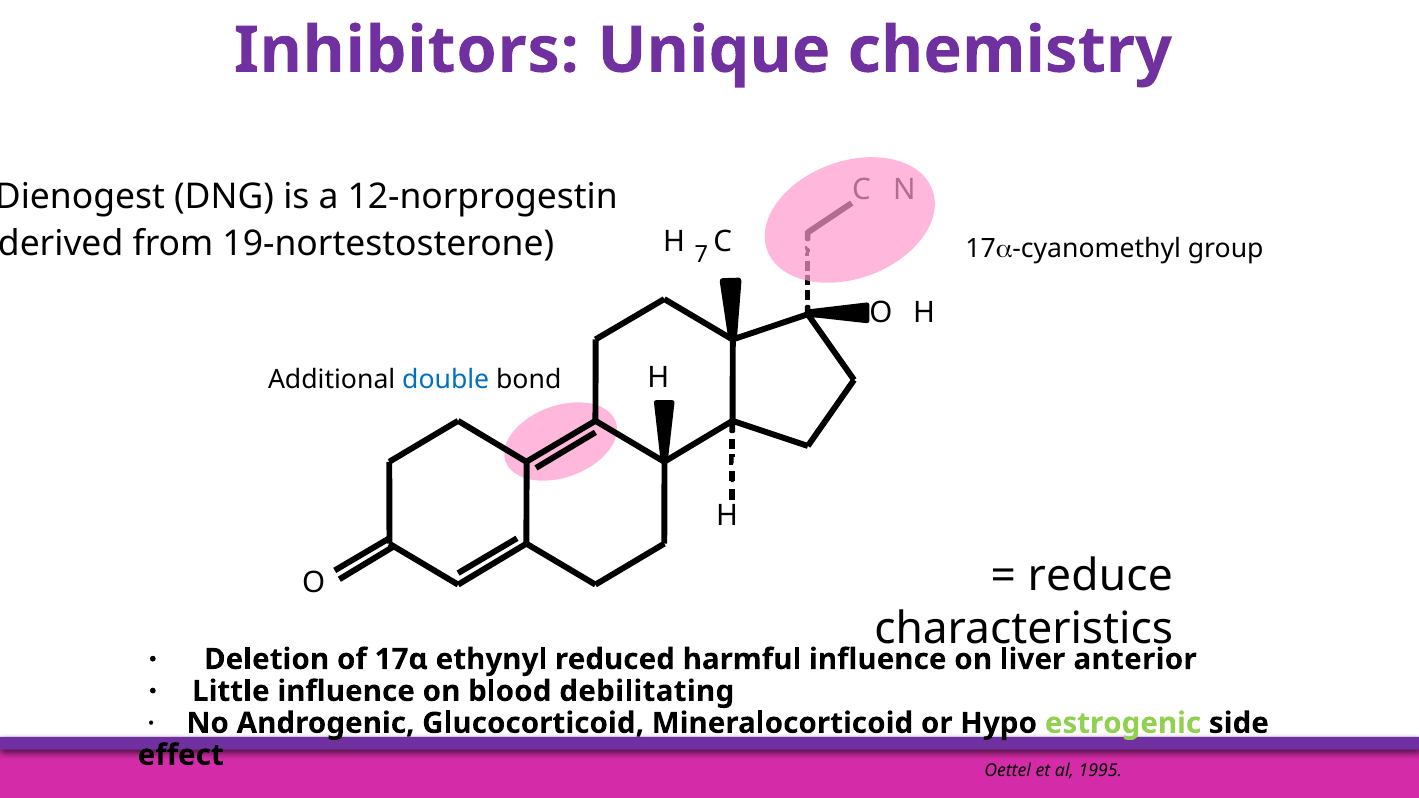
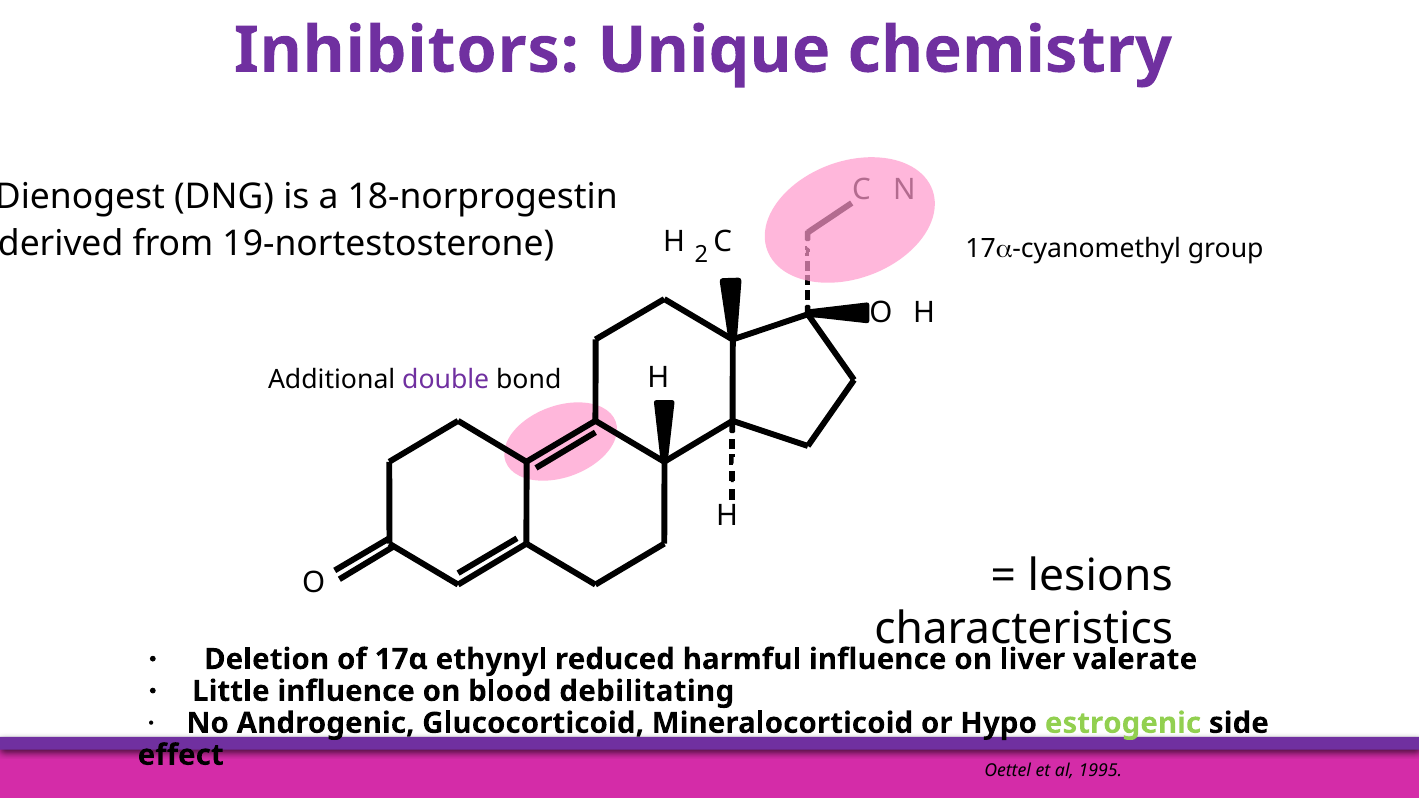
12-norprogestin: 12-norprogestin -> 18-norprogestin (483, 197)
7: 7 -> 2 (701, 255)
double colour: blue -> purple (446, 380)
reduce: reduce -> lesions (1100, 576)
anterior: anterior -> valerate (1135, 659)
